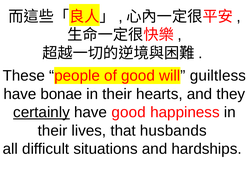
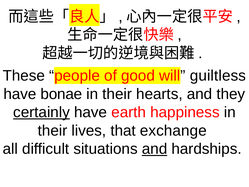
have good: good -> earth (129, 112)
husbands: husbands -> exchange (173, 130)
and underline: none -> present (155, 149)
